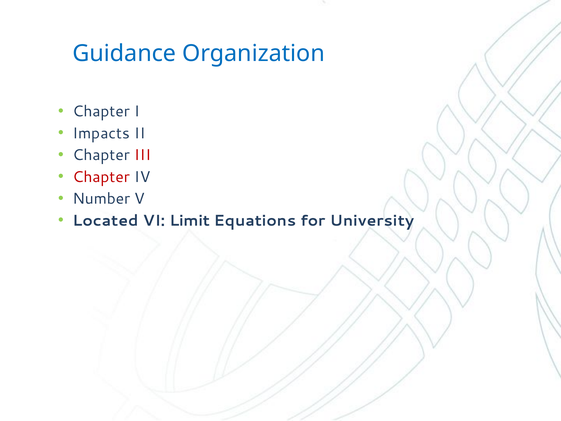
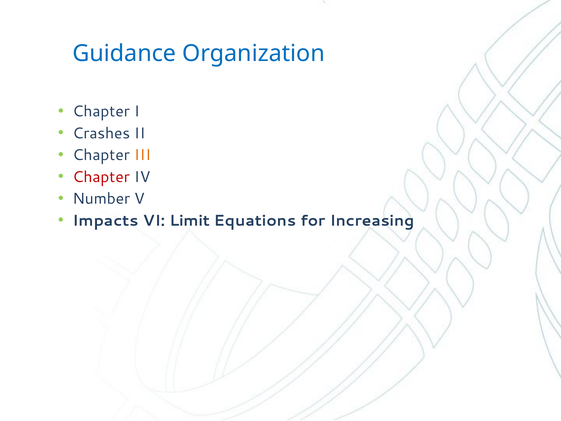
Impacts: Impacts -> Crashes (101, 133)
III colour: red -> orange (143, 155)
Located: Located -> Impacts (105, 221)
University: University -> Increasing (372, 221)
